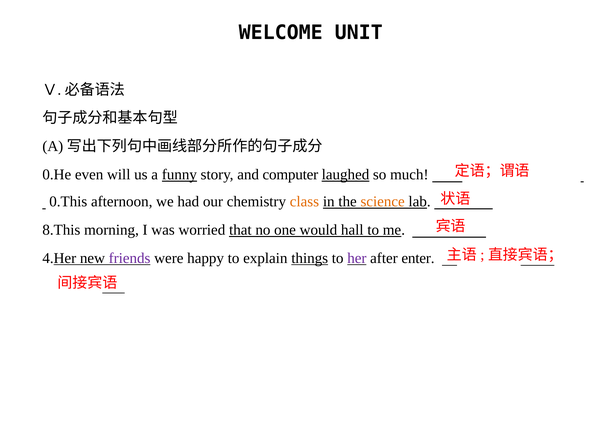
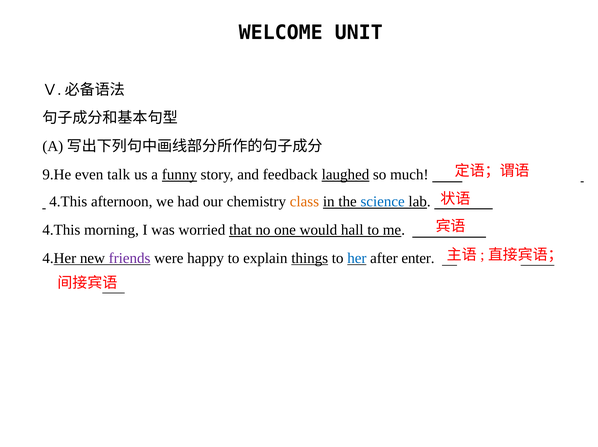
0.He: 0.He -> 9.He (57, 175)
will: will -> talk (119, 175)
computer: computer -> feedback (290, 175)
0.This: 0.This -> 4.This (68, 202)
science colour: orange -> blue (383, 202)
8.This: 8.This -> 4.This (61, 230)
her colour: purple -> blue (357, 258)
